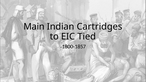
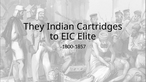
Main: Main -> They (34, 27)
Tied: Tied -> Elite (87, 36)
